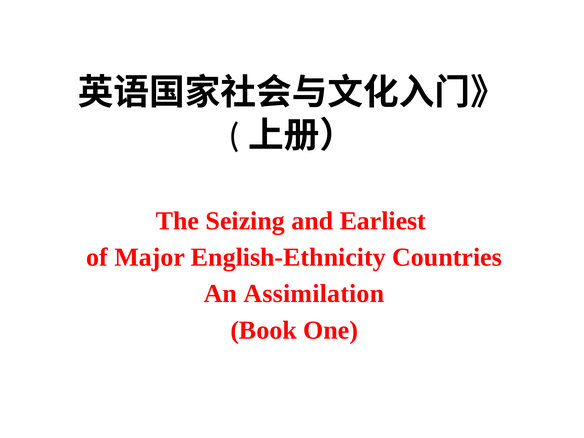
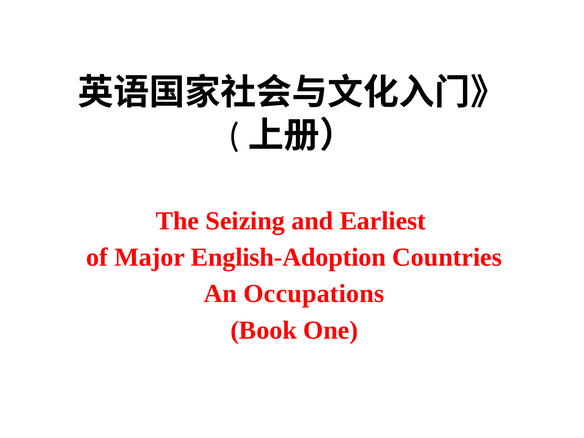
English-Ethnicity: English-Ethnicity -> English-Adoption (288, 257)
Assimilation: Assimilation -> Occupations (314, 294)
